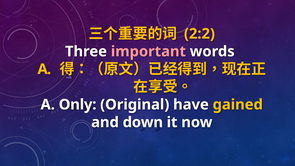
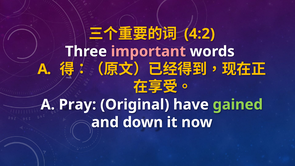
2:2: 2:2 -> 4:2 (199, 34)
Only: Only -> Pray (77, 105)
gained colour: yellow -> light green (238, 105)
